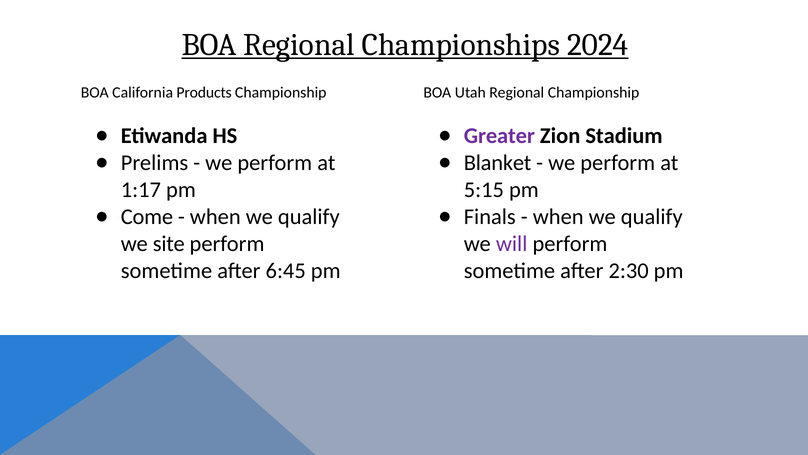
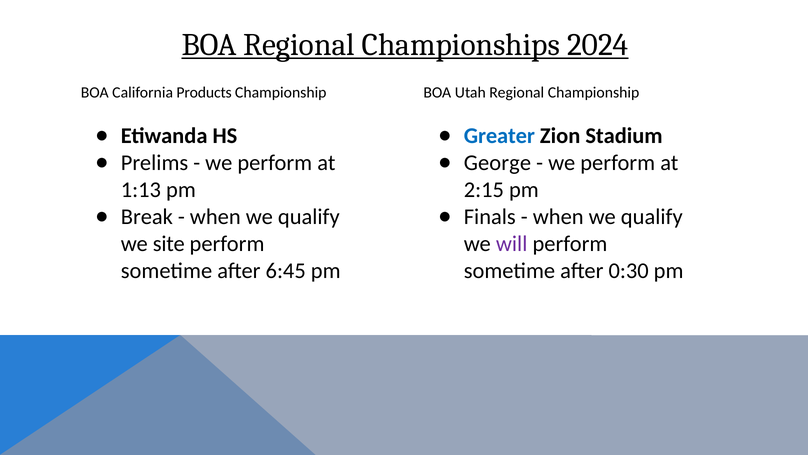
Greater colour: purple -> blue (499, 136)
Blanket: Blanket -> George (497, 163)
1:17: 1:17 -> 1:13 (141, 190)
5:15: 5:15 -> 2:15 (484, 190)
Come: Come -> Break (147, 217)
2:30: 2:30 -> 0:30 (629, 271)
